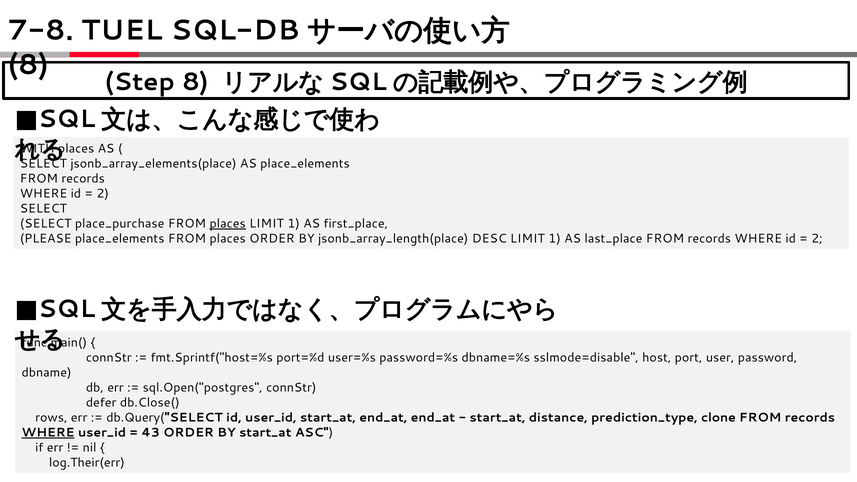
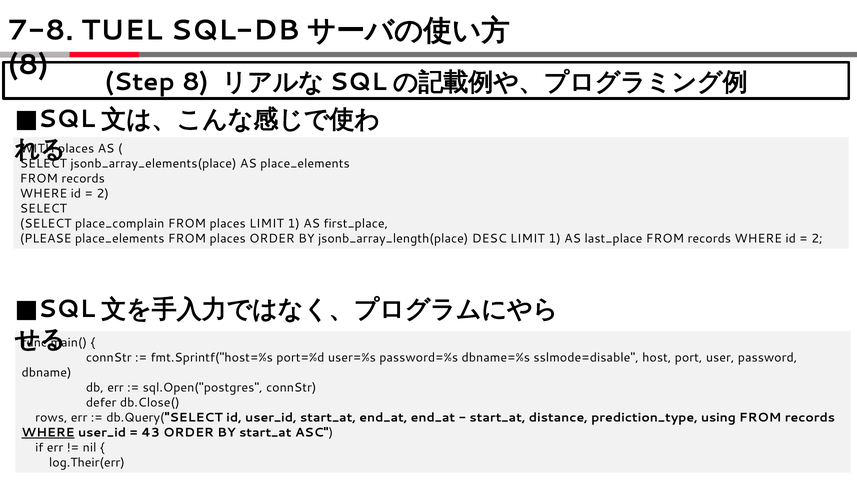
place_purchase: place_purchase -> place_complain (120, 224)
places underline: present -> none (228, 224)
clone: clone -> using (718, 418)
